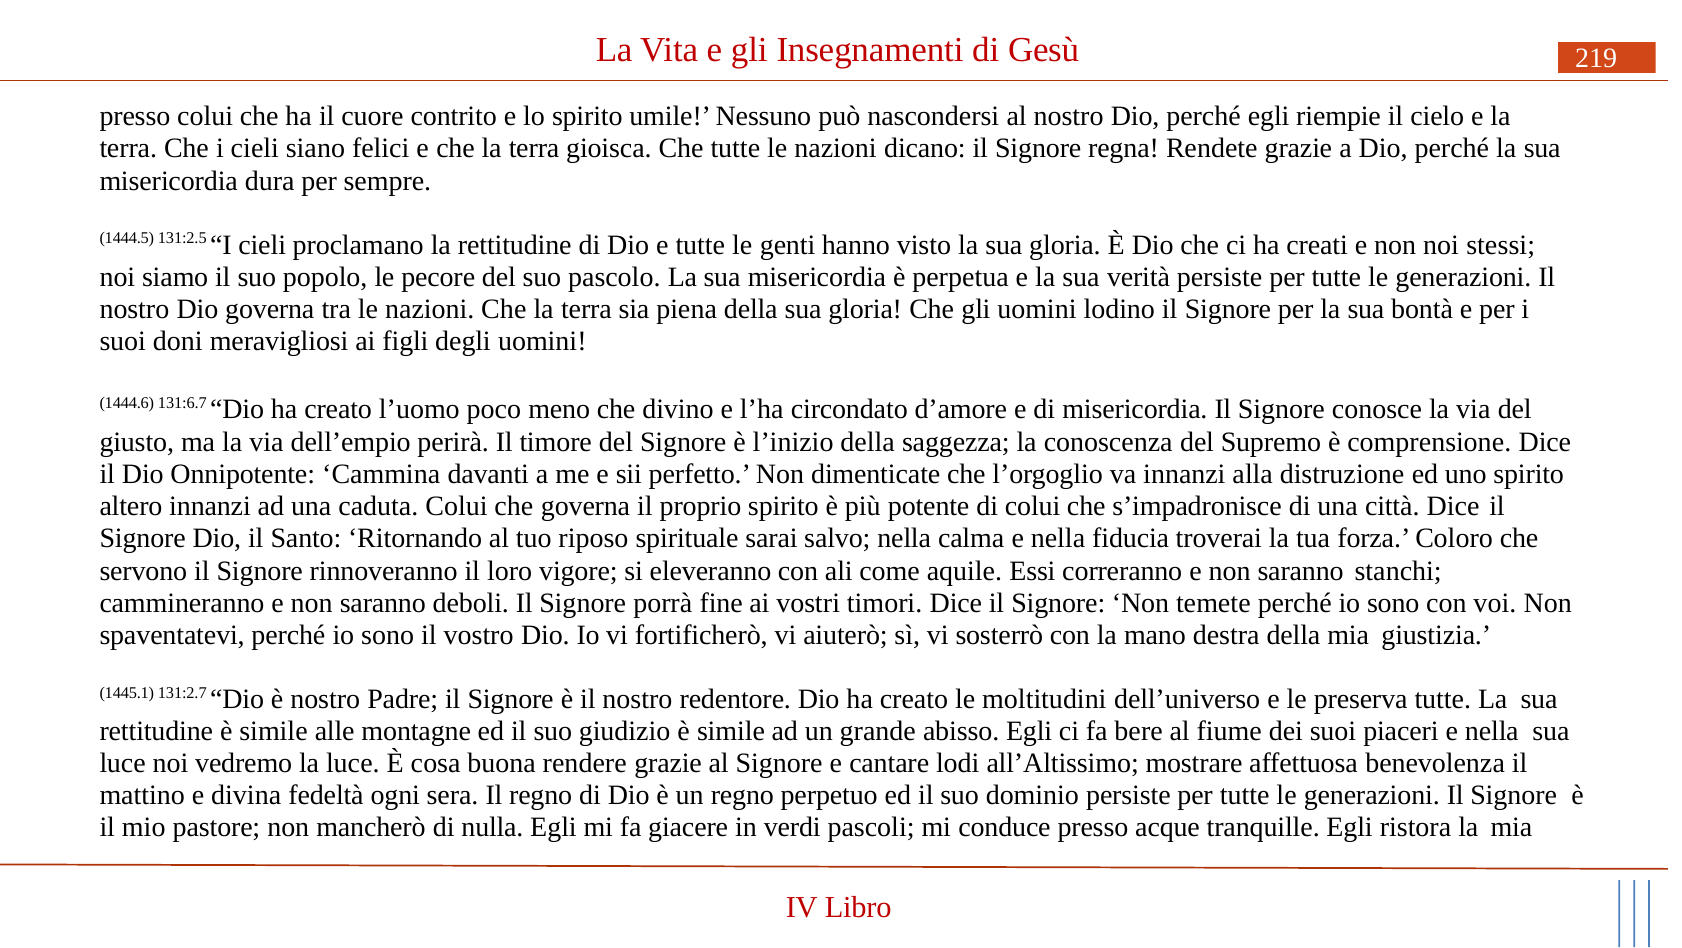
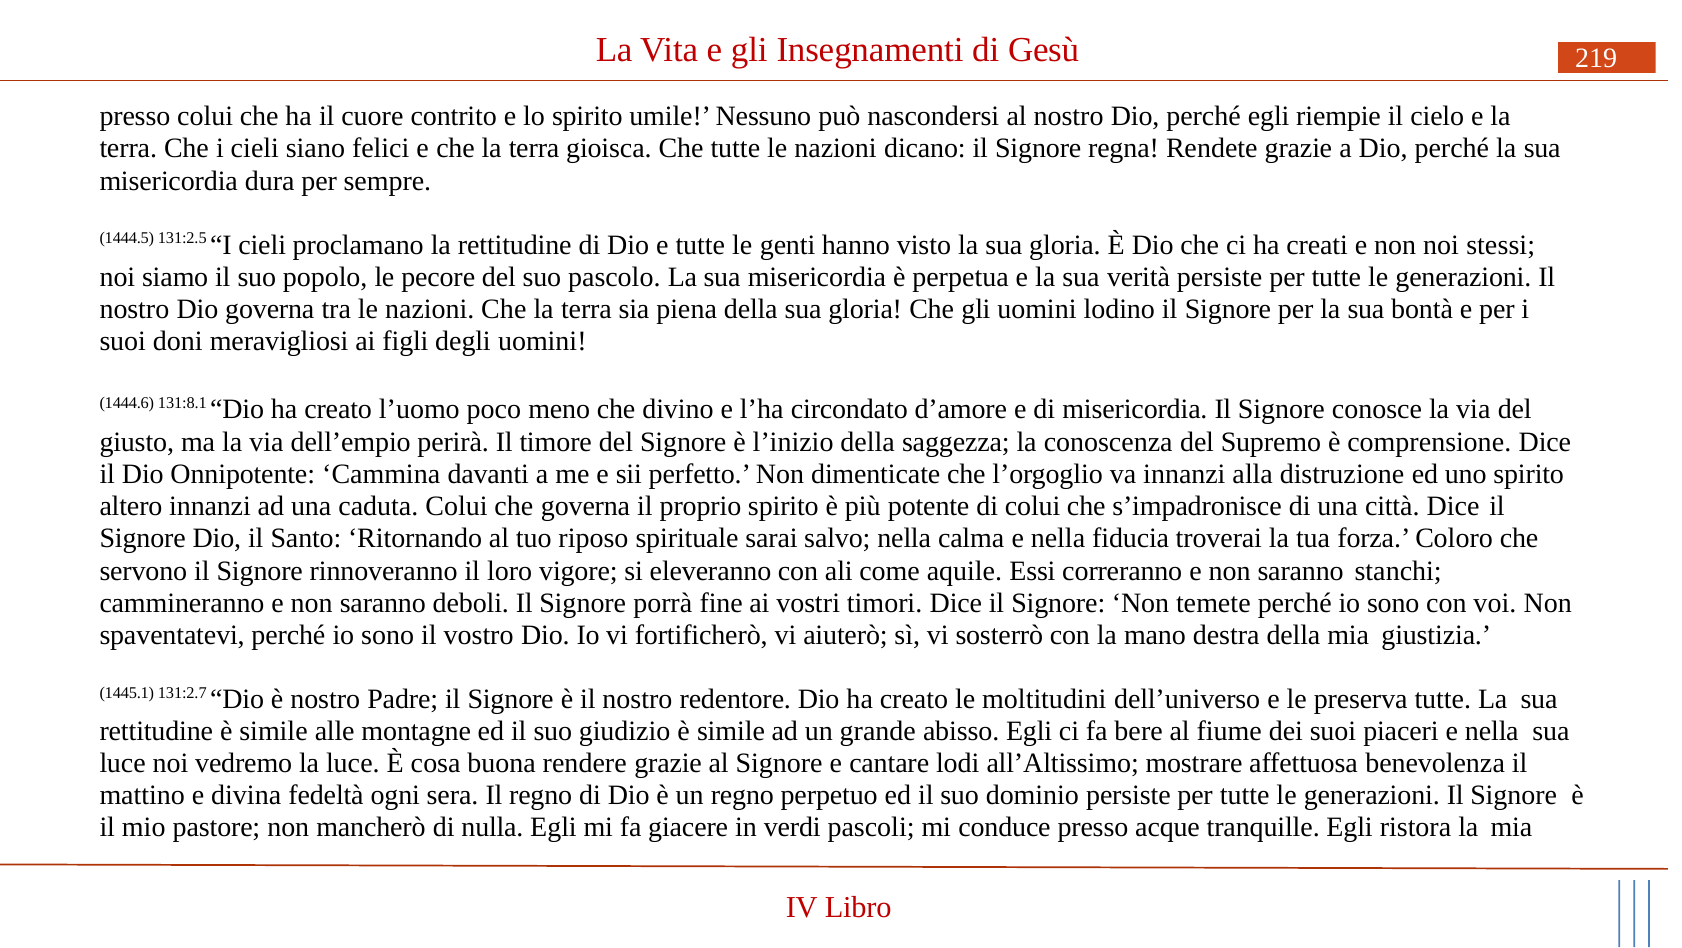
131:6.7: 131:6.7 -> 131:8.1 (182, 402)
